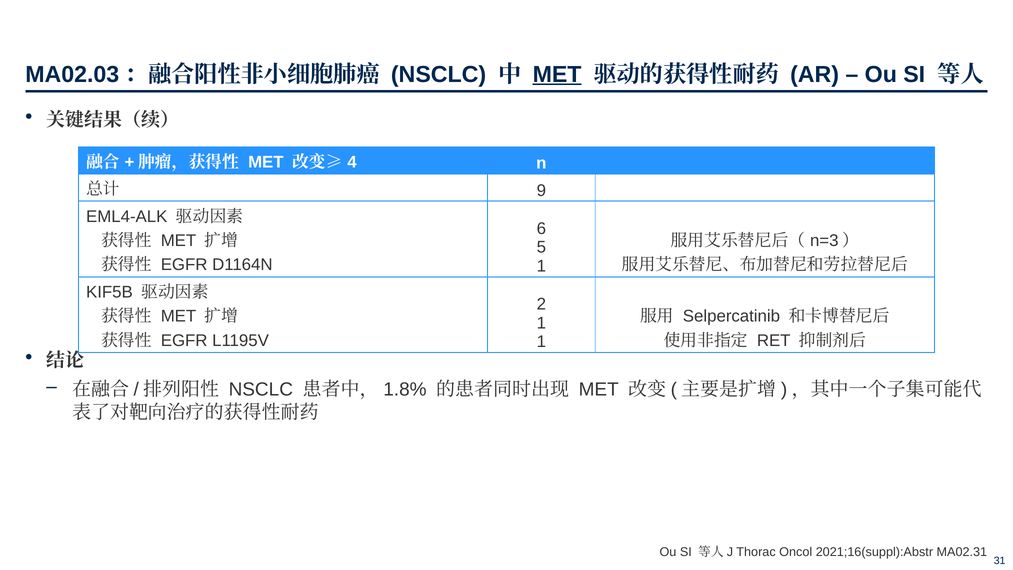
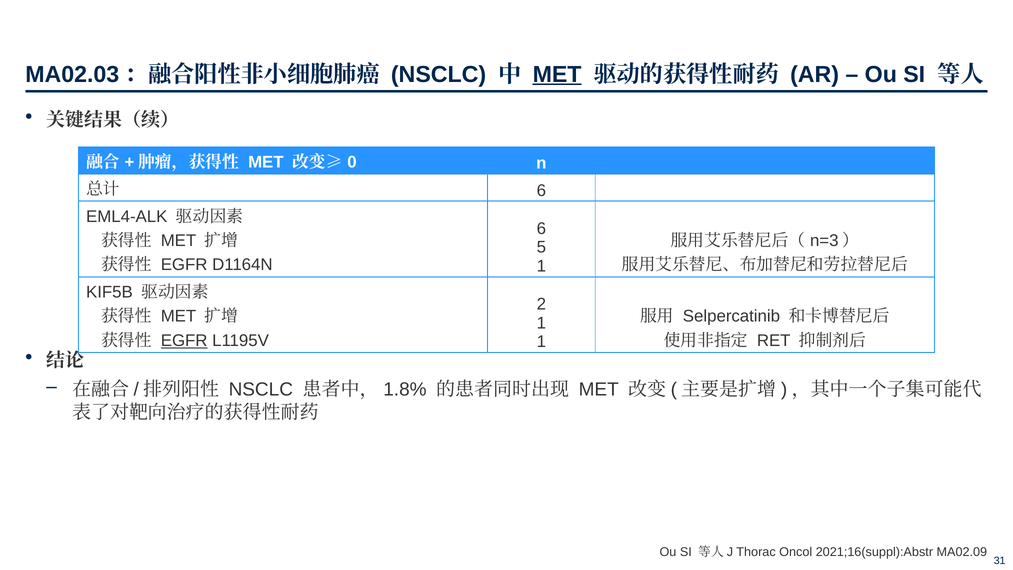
4: 4 -> 0 (352, 162)
9: 9 -> 6 (541, 190)
EGFR underline: none -> present (184, 340)
MA02.31: MA02.31 -> MA02.09 (962, 552)
